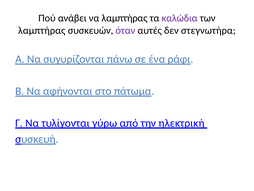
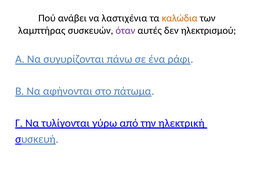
να λαμπτήρας: λαμπτήρας -> λαστιχένια (124, 18)
καλώδια colour: purple -> orange (180, 18)
στεγνωτήρα: στεγνωτήρα -> ηλεκτρισμού (208, 30)
